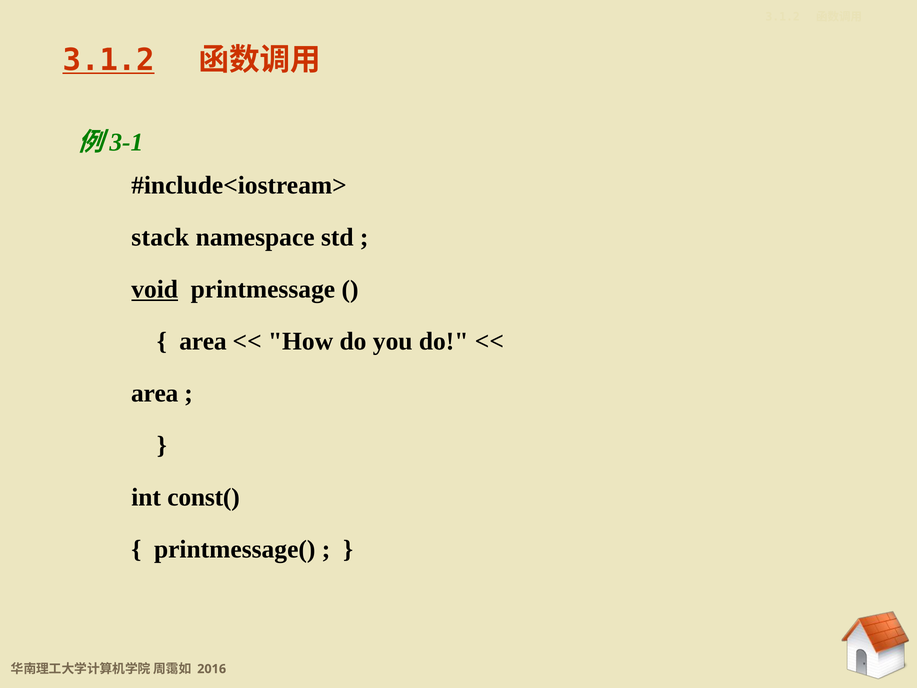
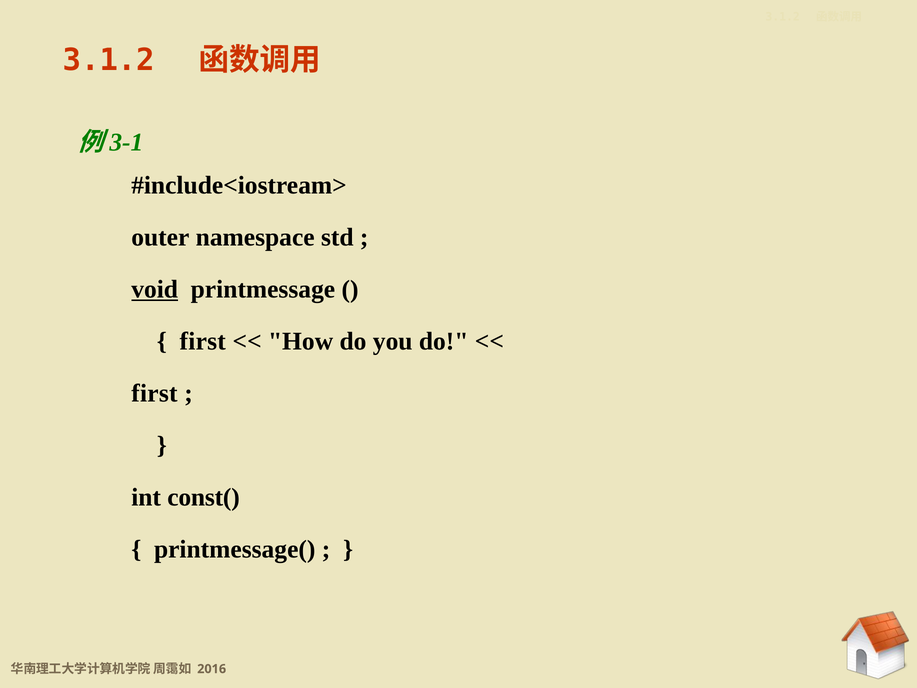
3.1.2 underline: present -> none (109, 60)
stack: stack -> outer (160, 237)
area: area -> first (203, 341)
area: area -> first (154, 393)
